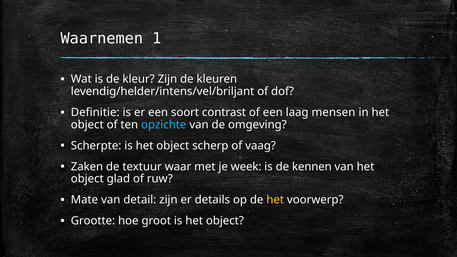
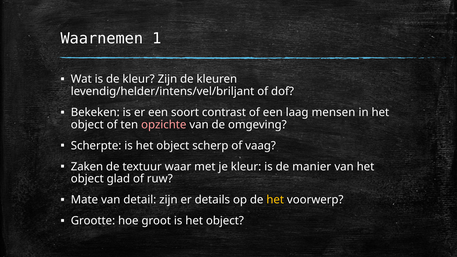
Definitie: Definitie -> Bekeken (95, 112)
opzichte colour: light blue -> pink (164, 125)
je week: week -> kleur (246, 167)
kennen: kennen -> manier (312, 167)
